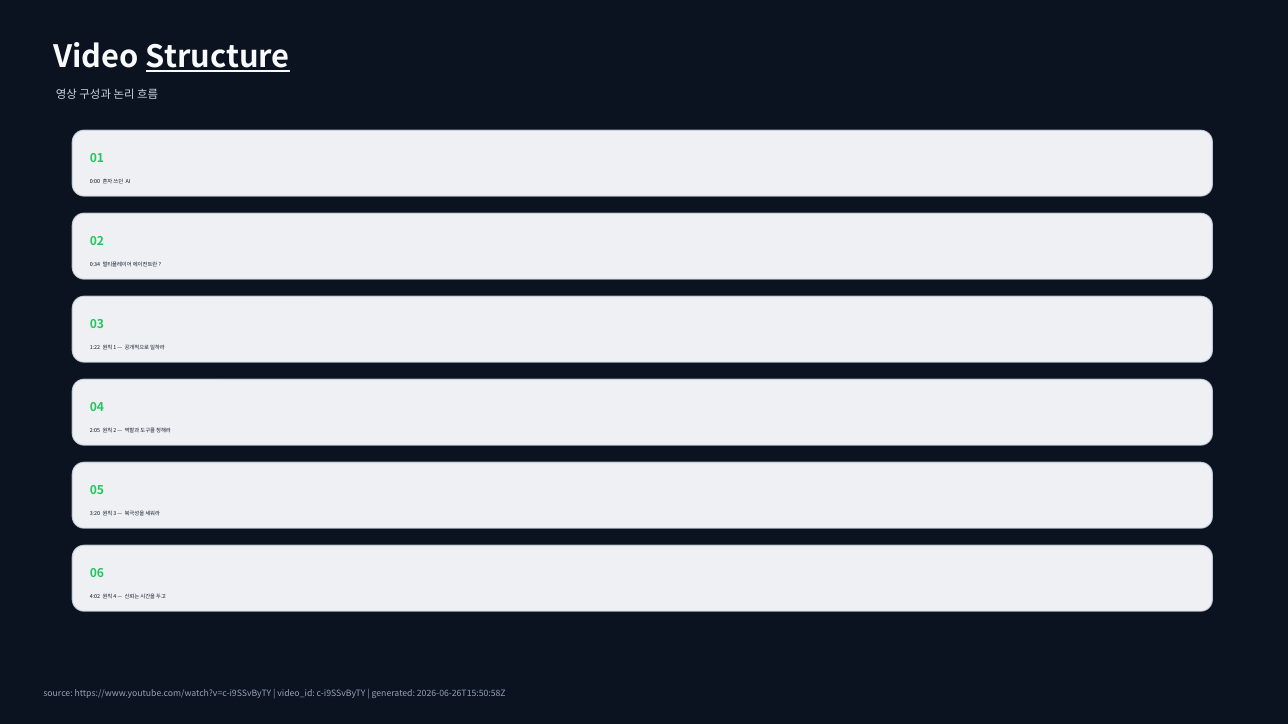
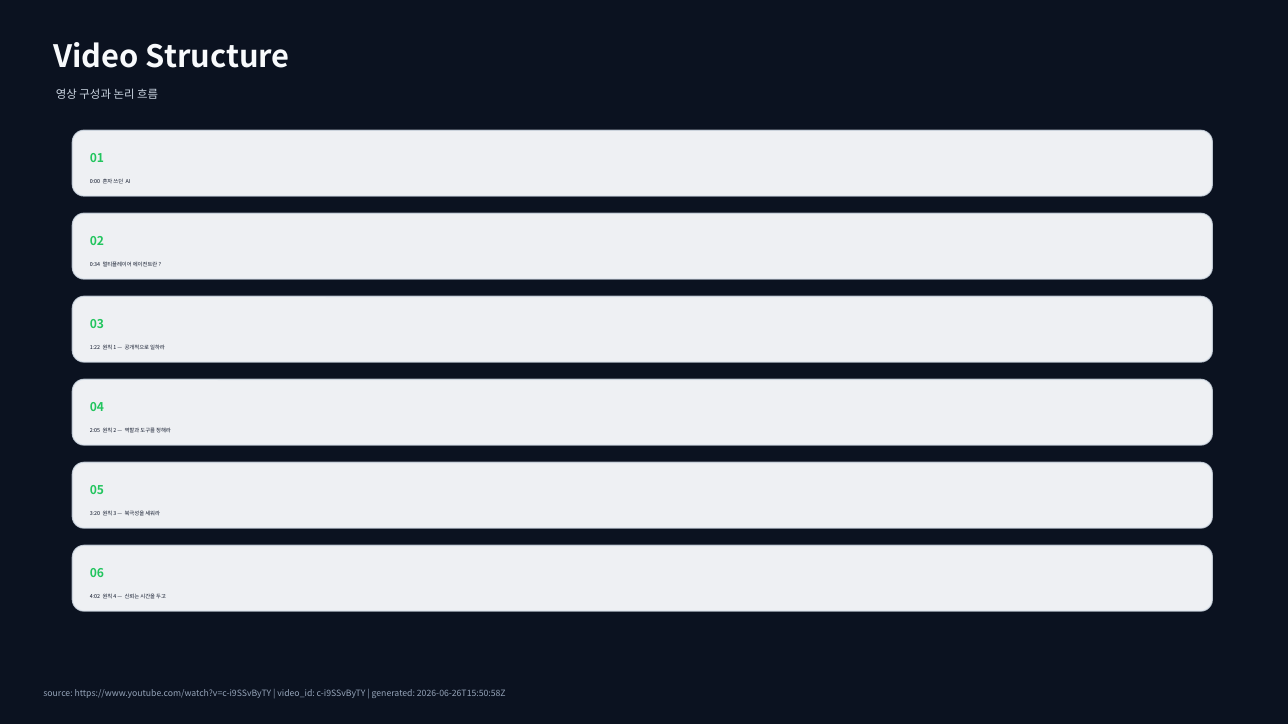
Structure underline: present -> none (218, 58)
